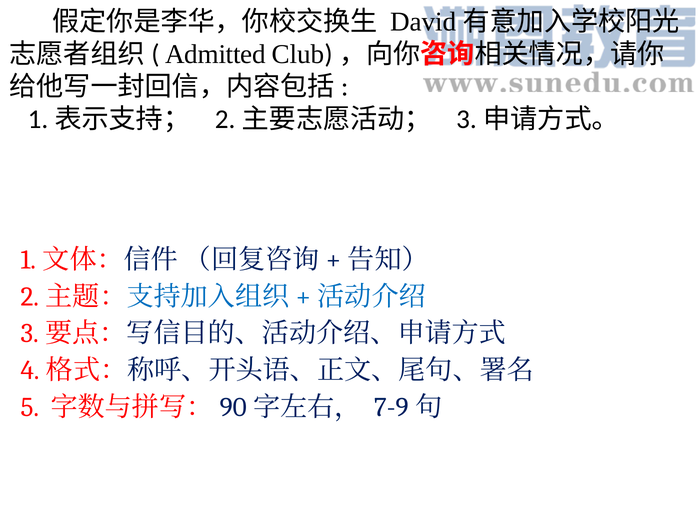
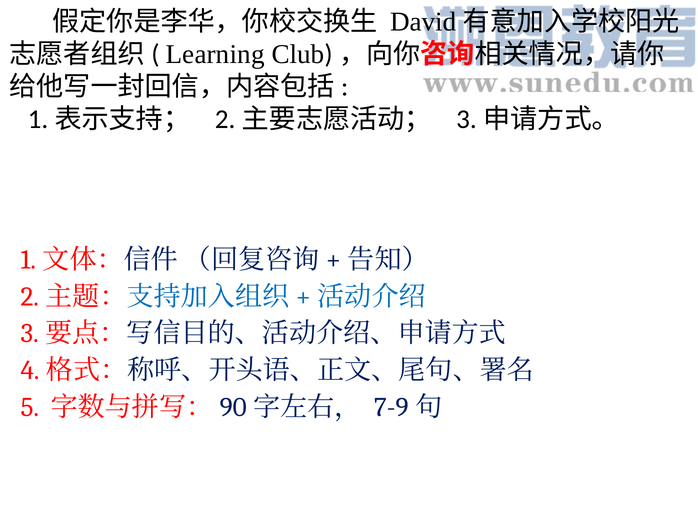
Admitted: Admitted -> Learning (215, 54)
